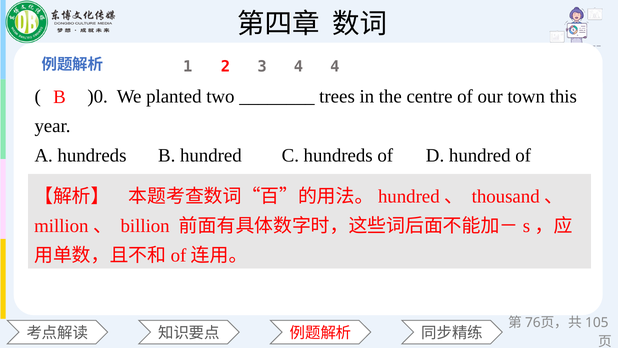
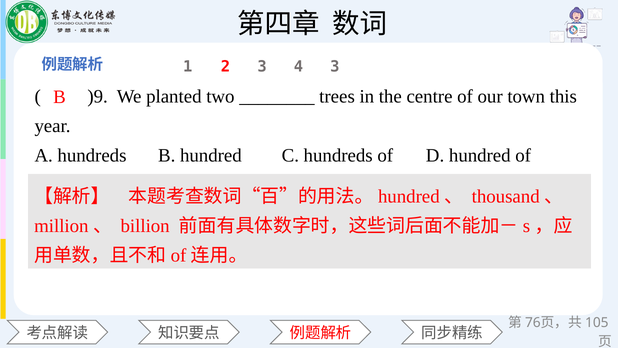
4 4: 4 -> 3 (335, 67)
)0: )0 -> )9 (98, 96)
